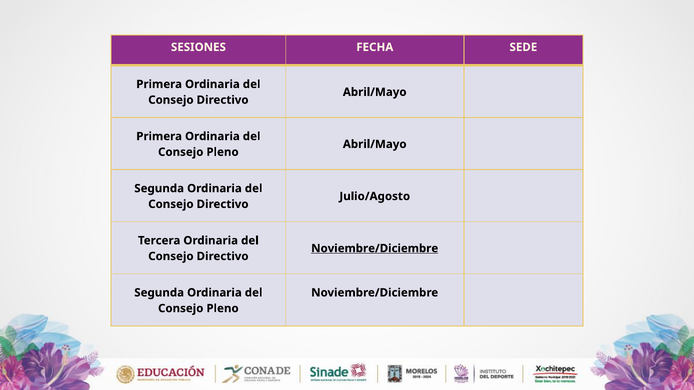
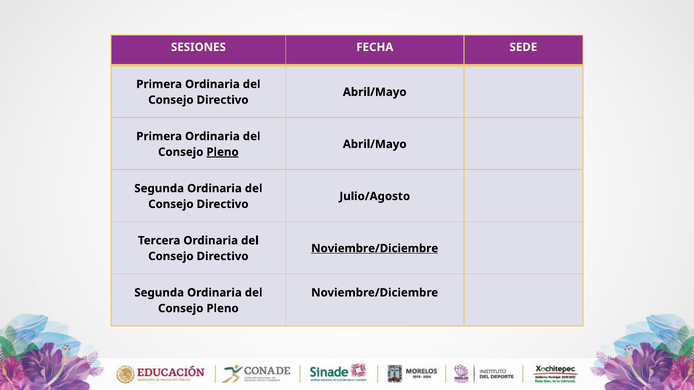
Pleno underline: none -> present (223, 152)
